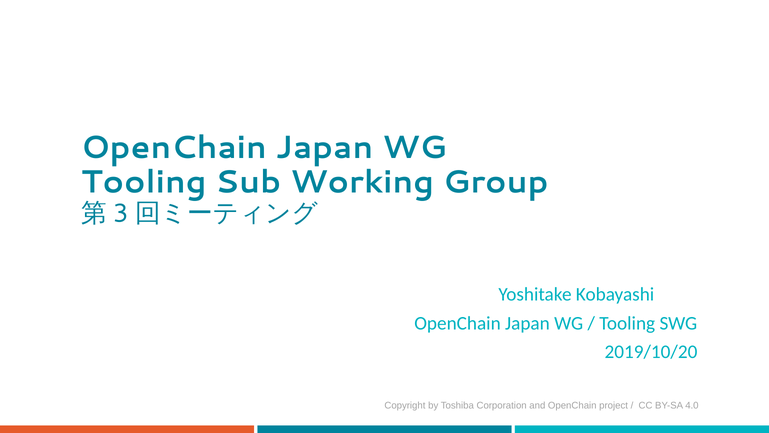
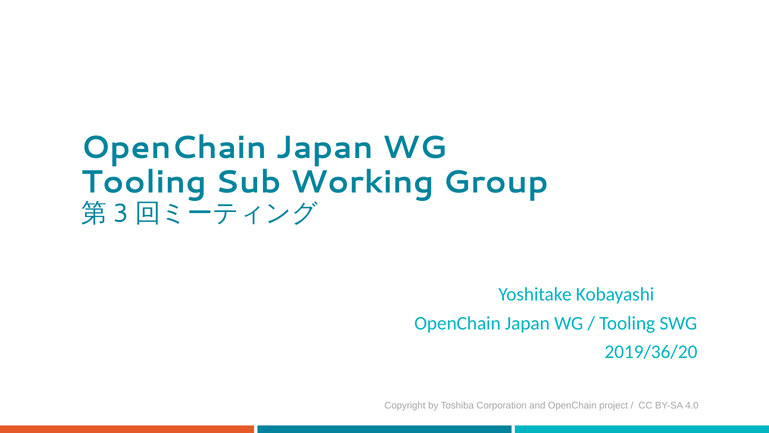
2019/10/20: 2019/10/20 -> 2019/36/20 (651, 352)
